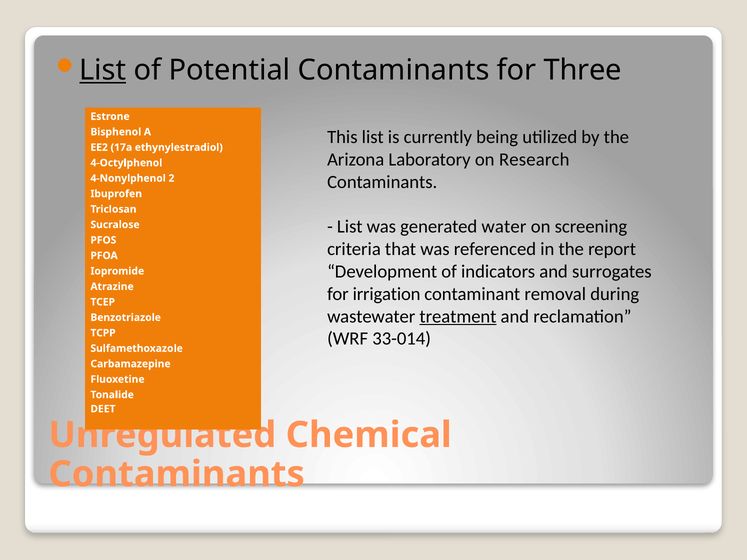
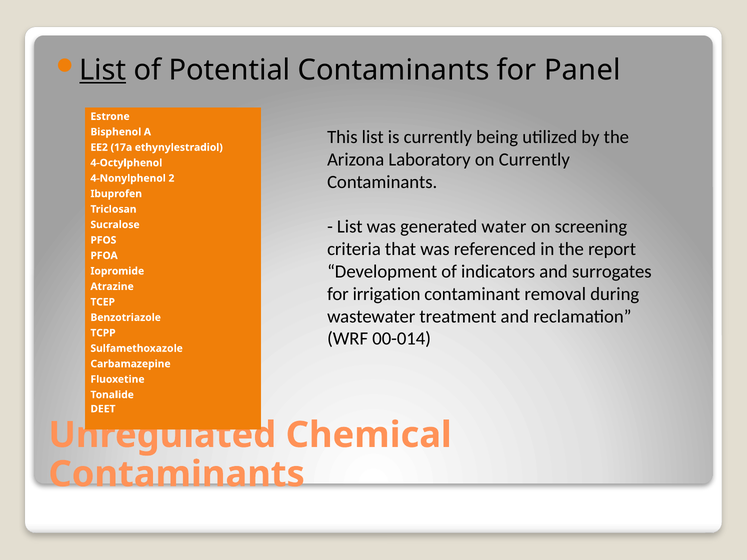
Three: Three -> Panel (582, 70)
on Research: Research -> Currently (534, 160)
treatment underline: present -> none (458, 317)
33-014: 33-014 -> 00-014 (402, 339)
